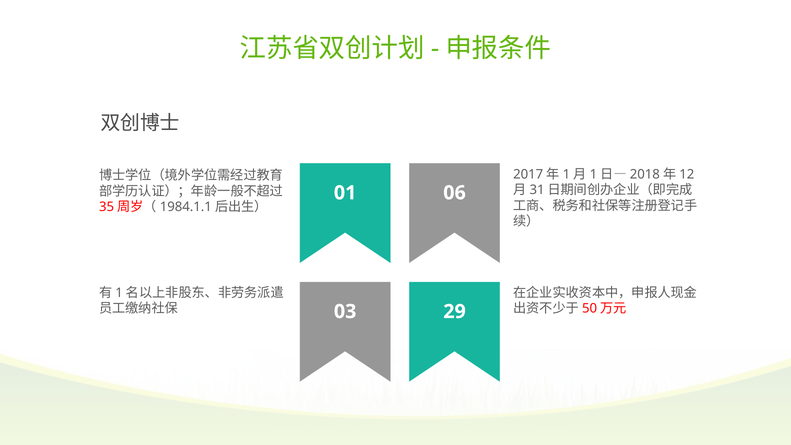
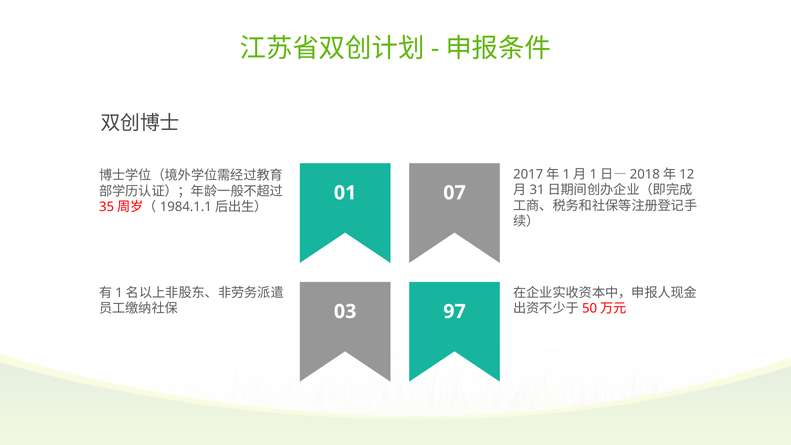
06: 06 -> 07 (455, 193)
29: 29 -> 97 (455, 312)
